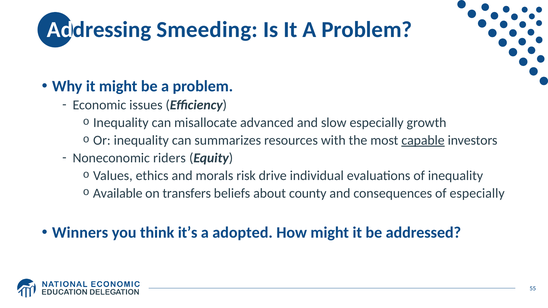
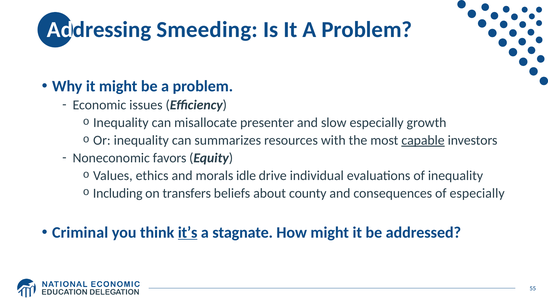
advanced: advanced -> presenter (267, 123)
riders: riders -> favors (170, 158)
risk: risk -> idle (246, 176)
Available: Available -> Including (118, 193)
Winners: Winners -> Criminal (80, 233)
it’s underline: none -> present (188, 233)
adopted: adopted -> stagnate (243, 233)
